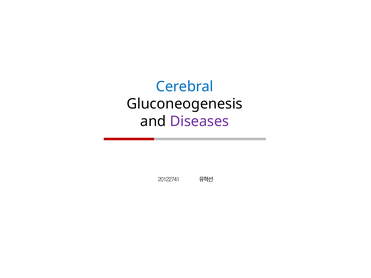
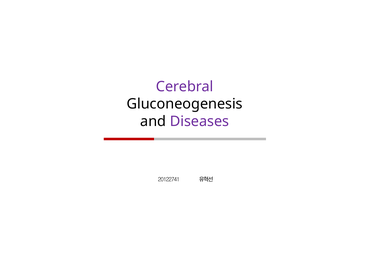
Cerebral colour: blue -> purple (185, 87)
